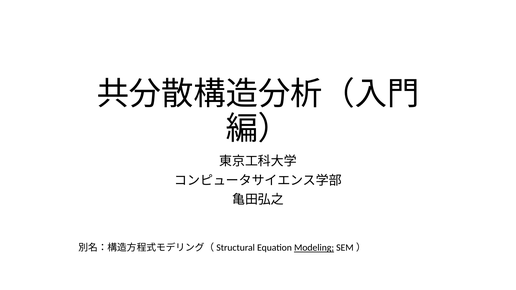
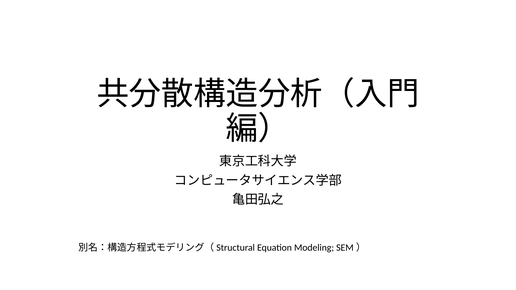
Modeling underline: present -> none (314, 248)
